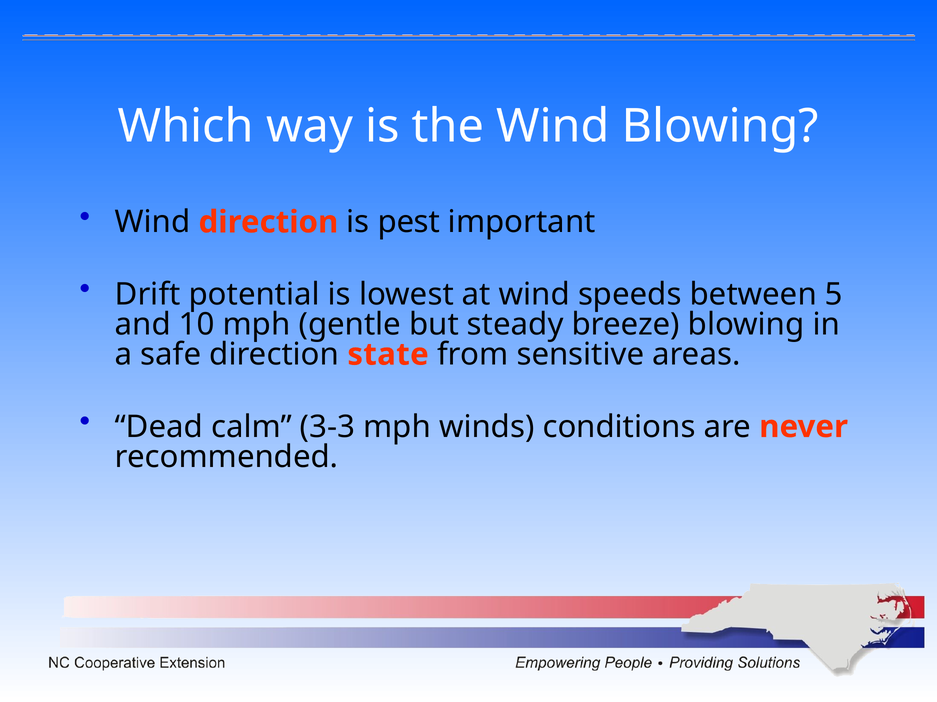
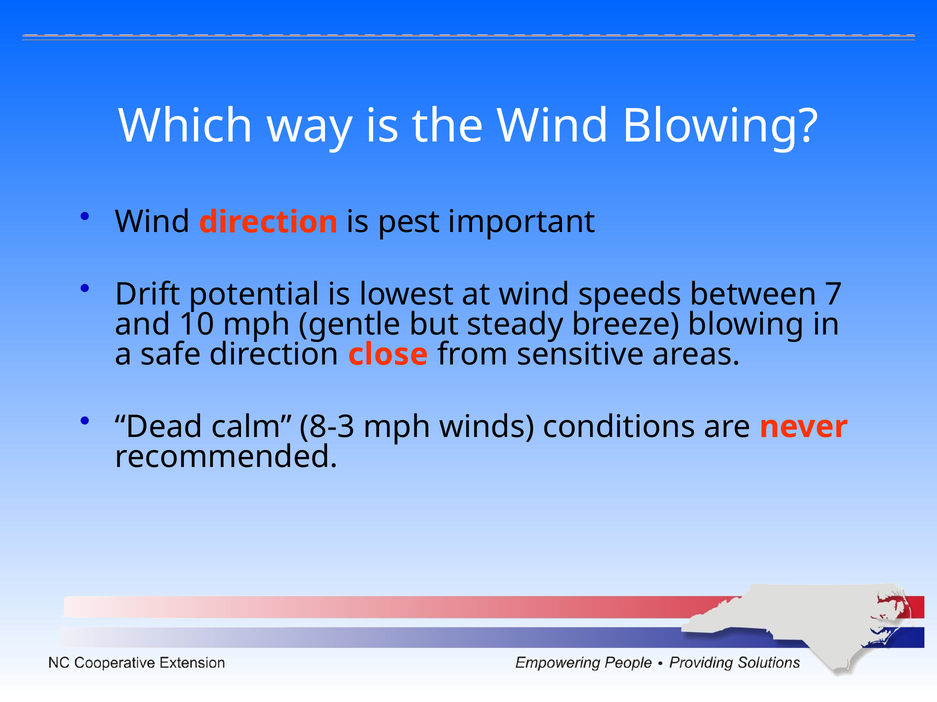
5: 5 -> 7 (834, 295)
state: state -> close (388, 355)
3-3: 3-3 -> 8-3 (328, 427)
